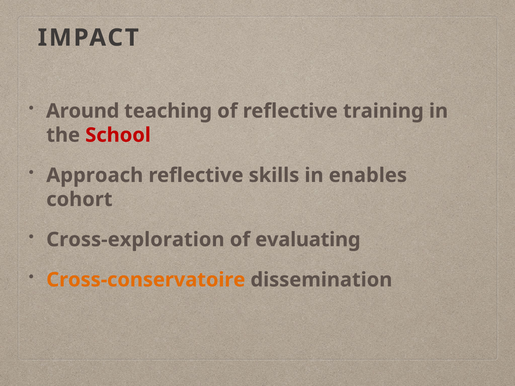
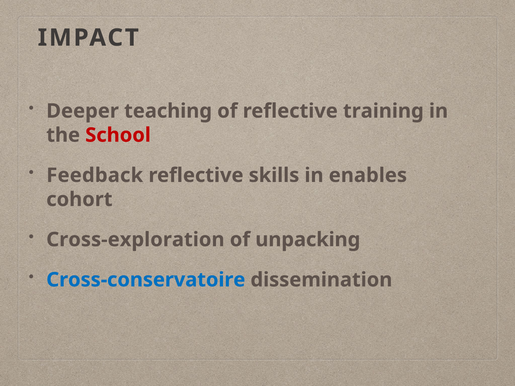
Around: Around -> Deeper (83, 111)
Approach: Approach -> Feedback (95, 175)
evaluating: evaluating -> unpacking (308, 240)
Cross-conservatoire colour: orange -> blue (146, 280)
